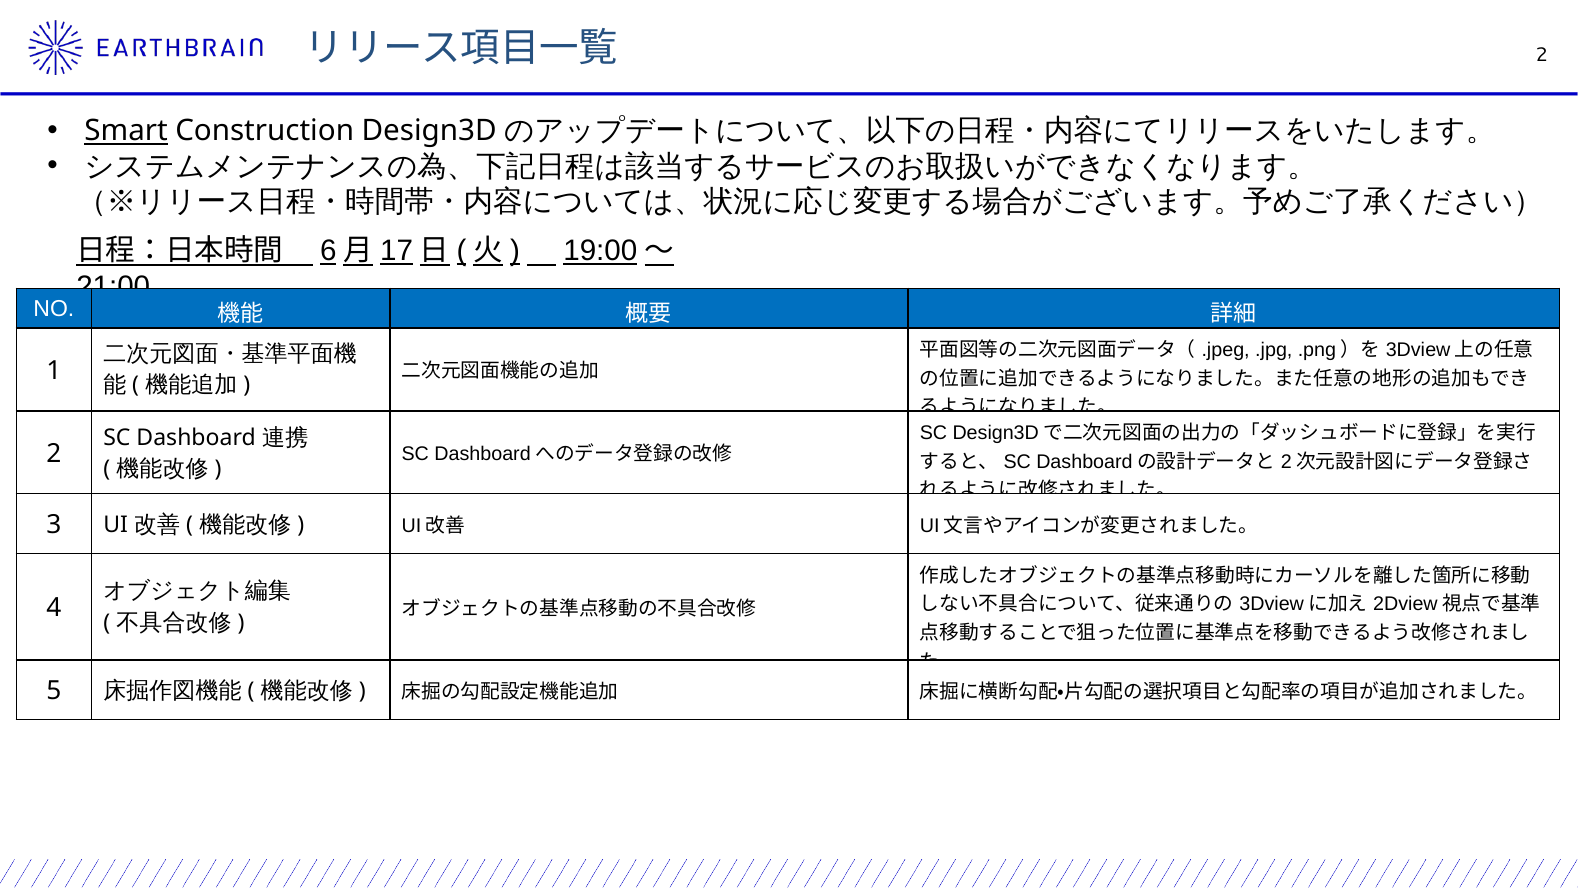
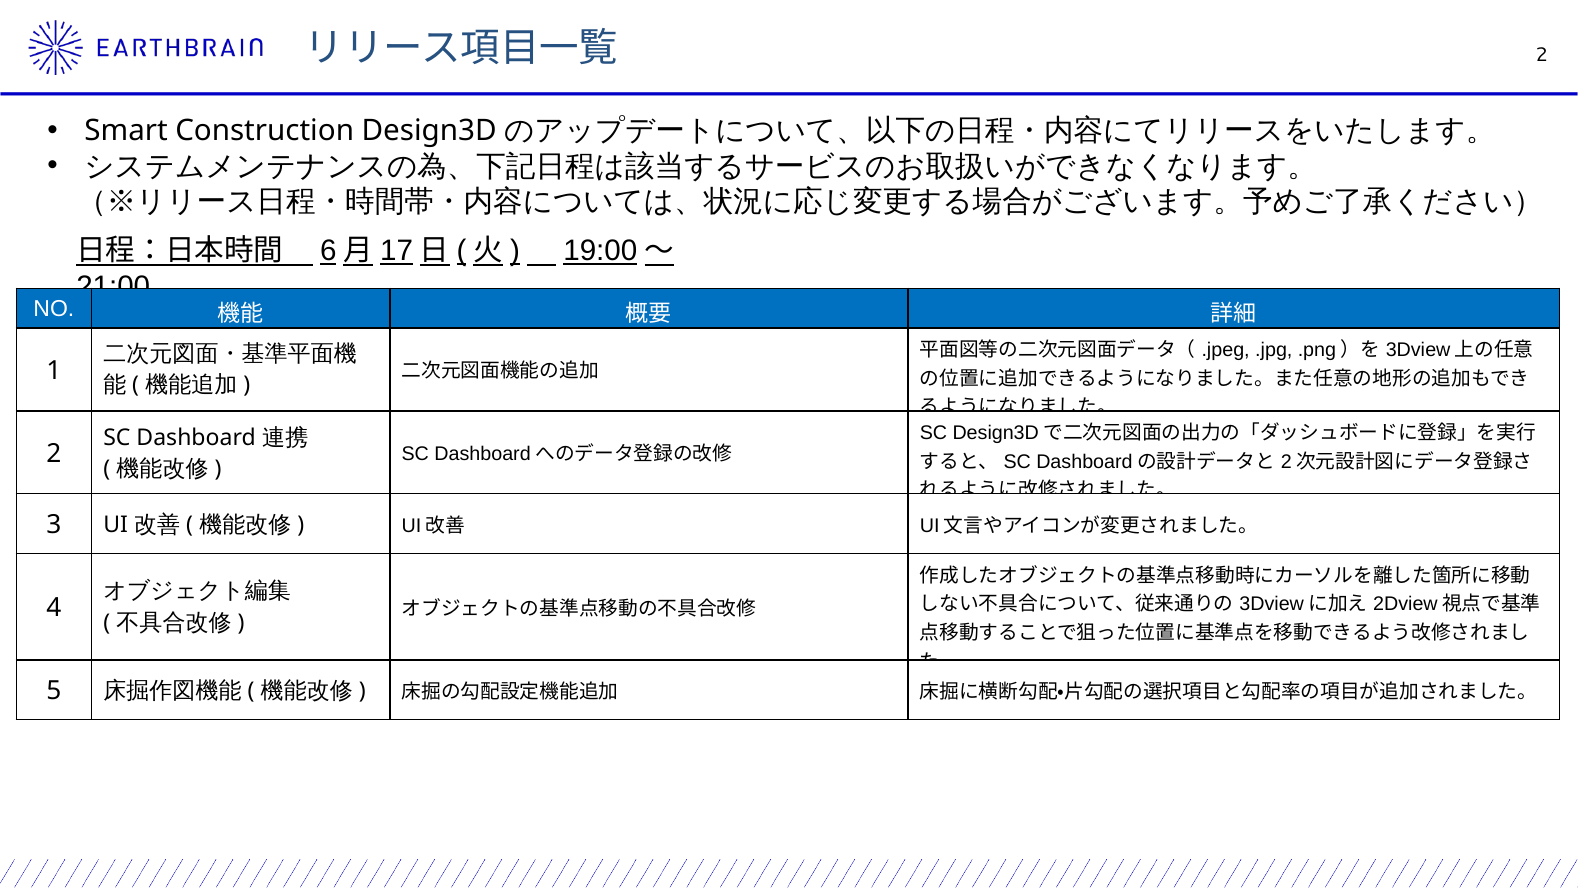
Smart underline: present -> none (126, 131)
